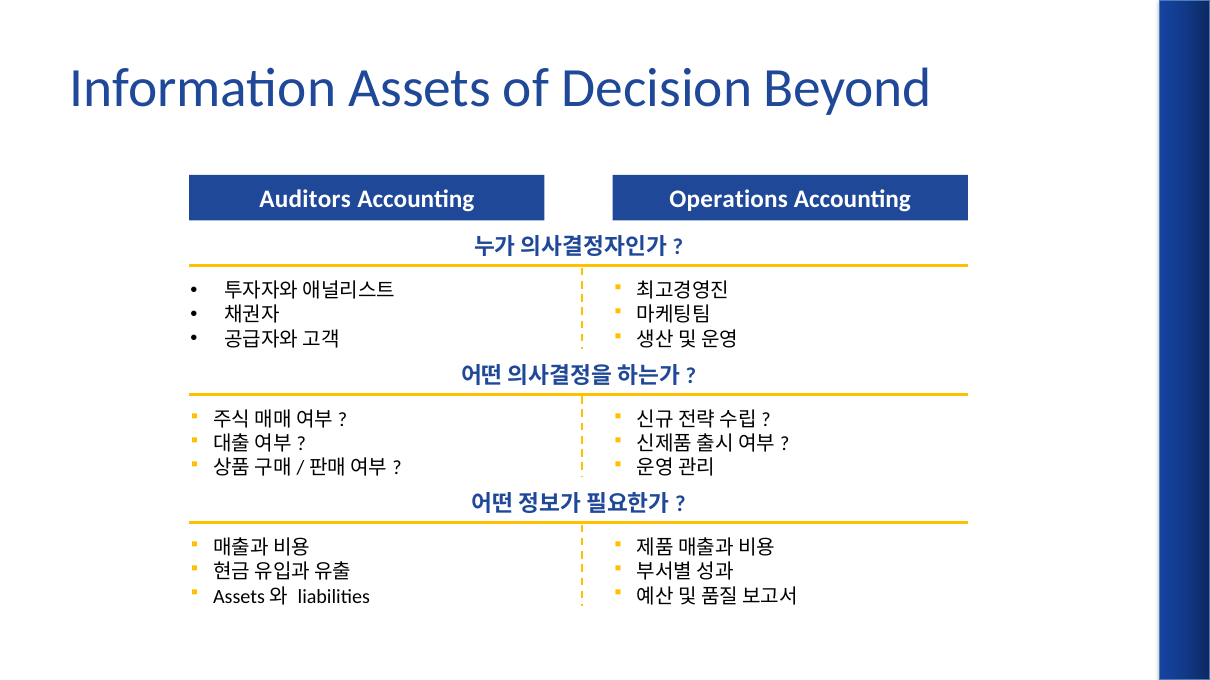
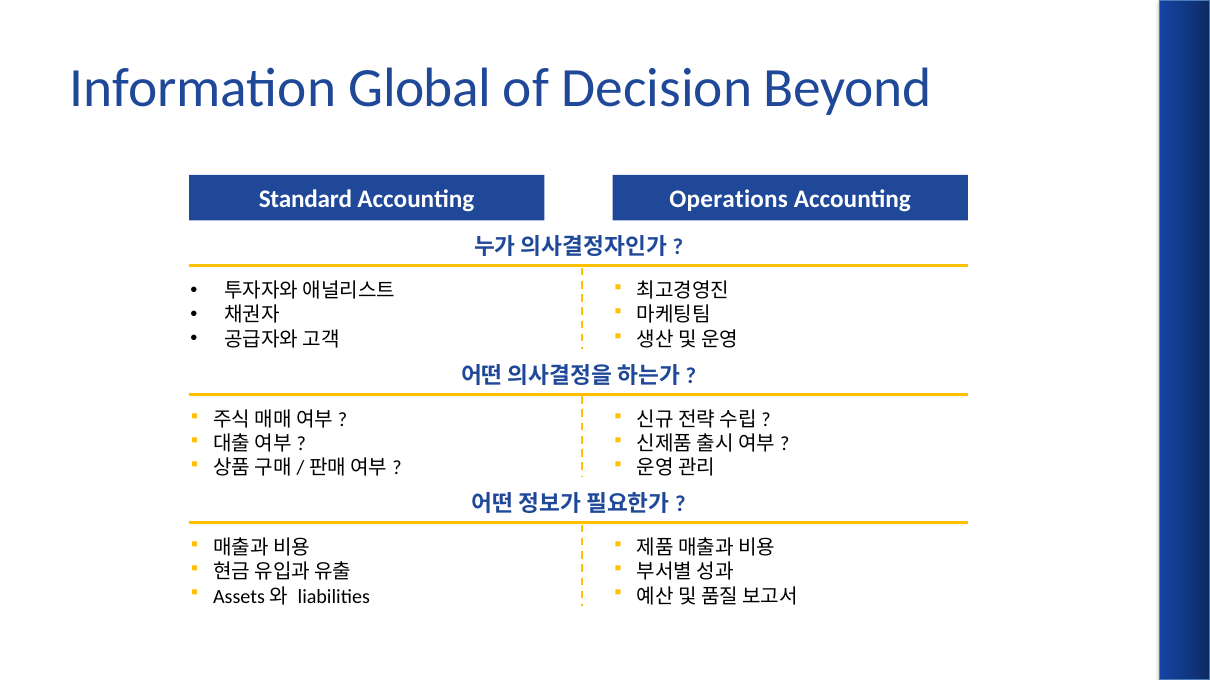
Assets: Assets -> Global (420, 88)
Auditors: Auditors -> Standard (305, 200)
